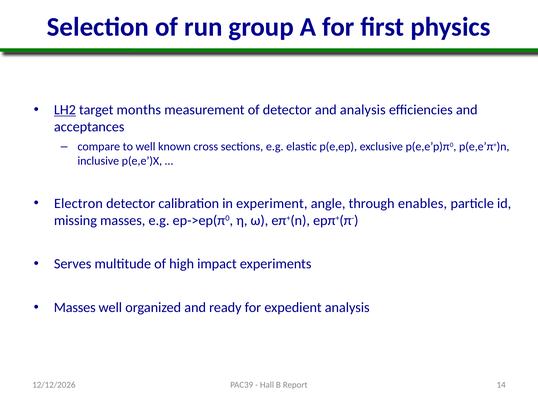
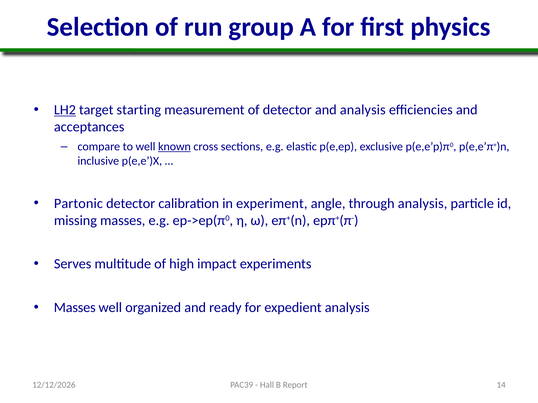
months: months -> starting (139, 110)
known underline: none -> present (174, 147)
Electron: Electron -> Partonic (78, 204)
through enables: enables -> analysis (423, 204)
